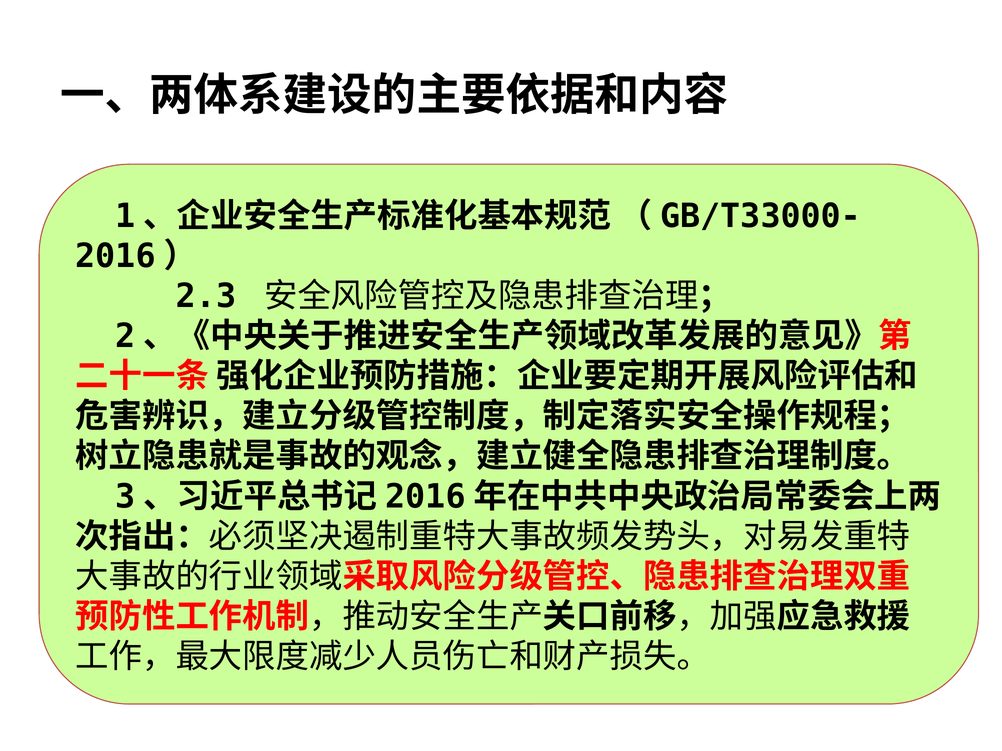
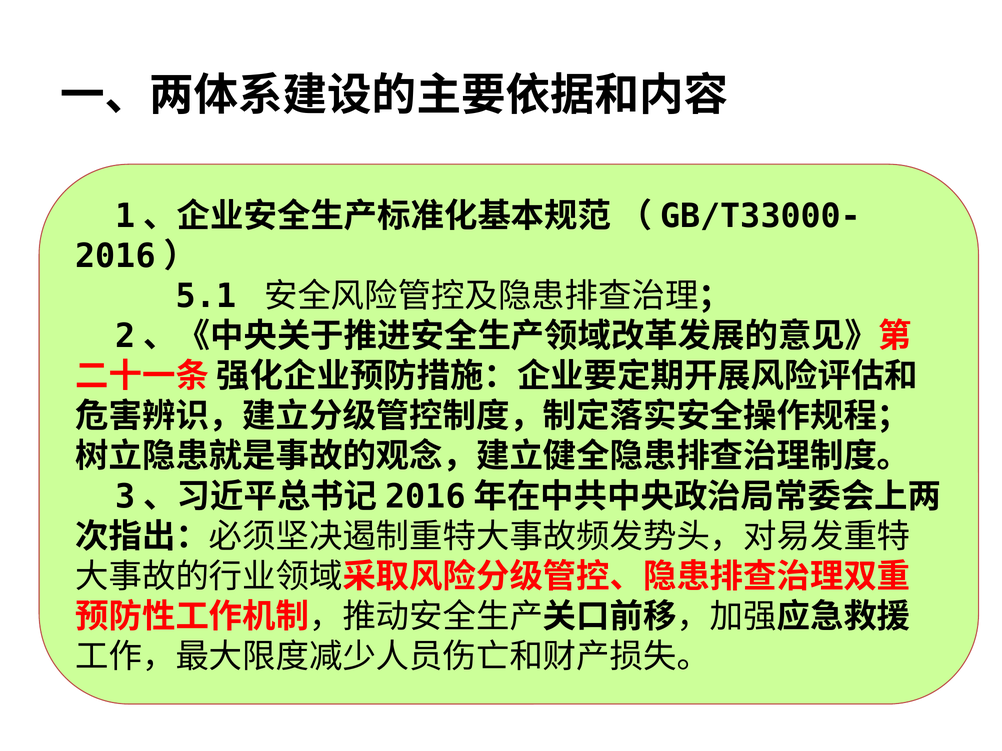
2.3: 2.3 -> 5.1 (206, 296)
